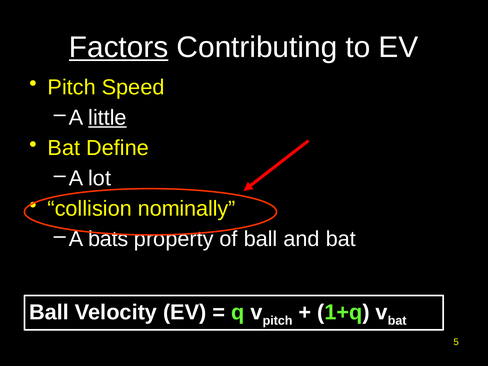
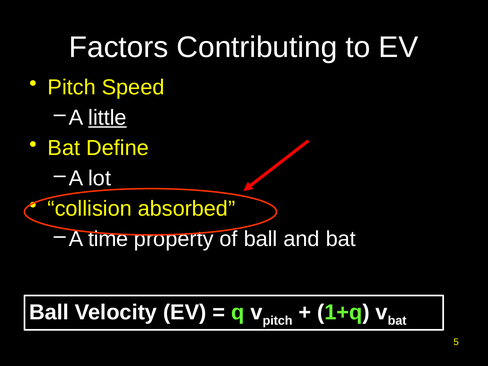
Factors underline: present -> none (119, 47)
nominally: nominally -> absorbed (187, 209)
bats: bats -> time (108, 239)
